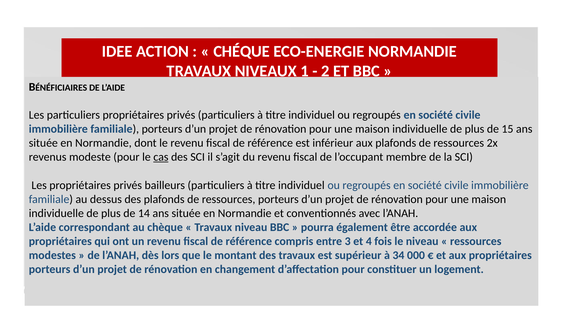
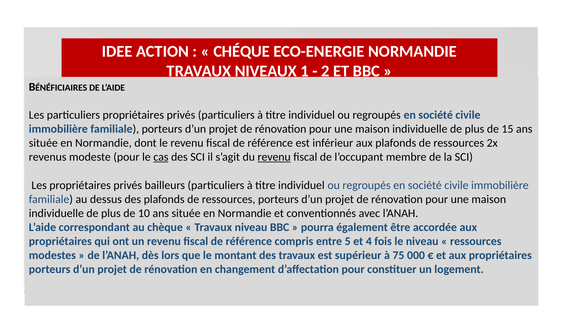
revenu underline: none -> present (274, 157)
14: 14 -> 10 (144, 213)
3: 3 -> 5 (348, 241)
34: 34 -> 75 (398, 256)
